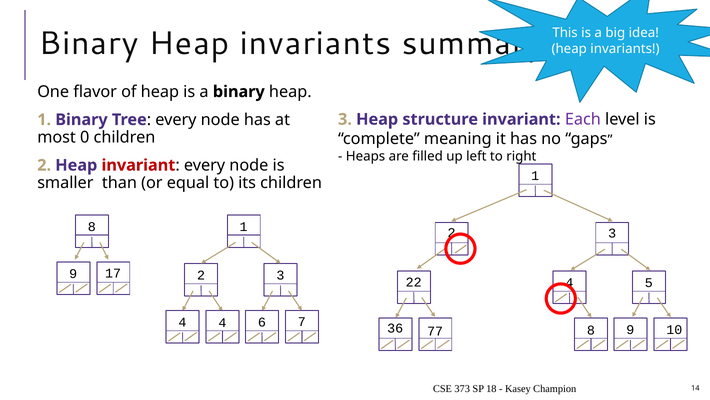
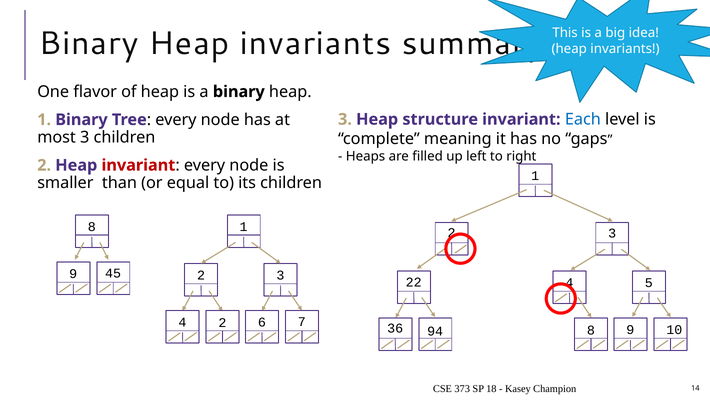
Each colour: purple -> blue (583, 119)
most 0: 0 -> 3 (85, 137)
17: 17 -> 45 (113, 273)
4 4: 4 -> 2 (222, 322)
77: 77 -> 94 (435, 331)
